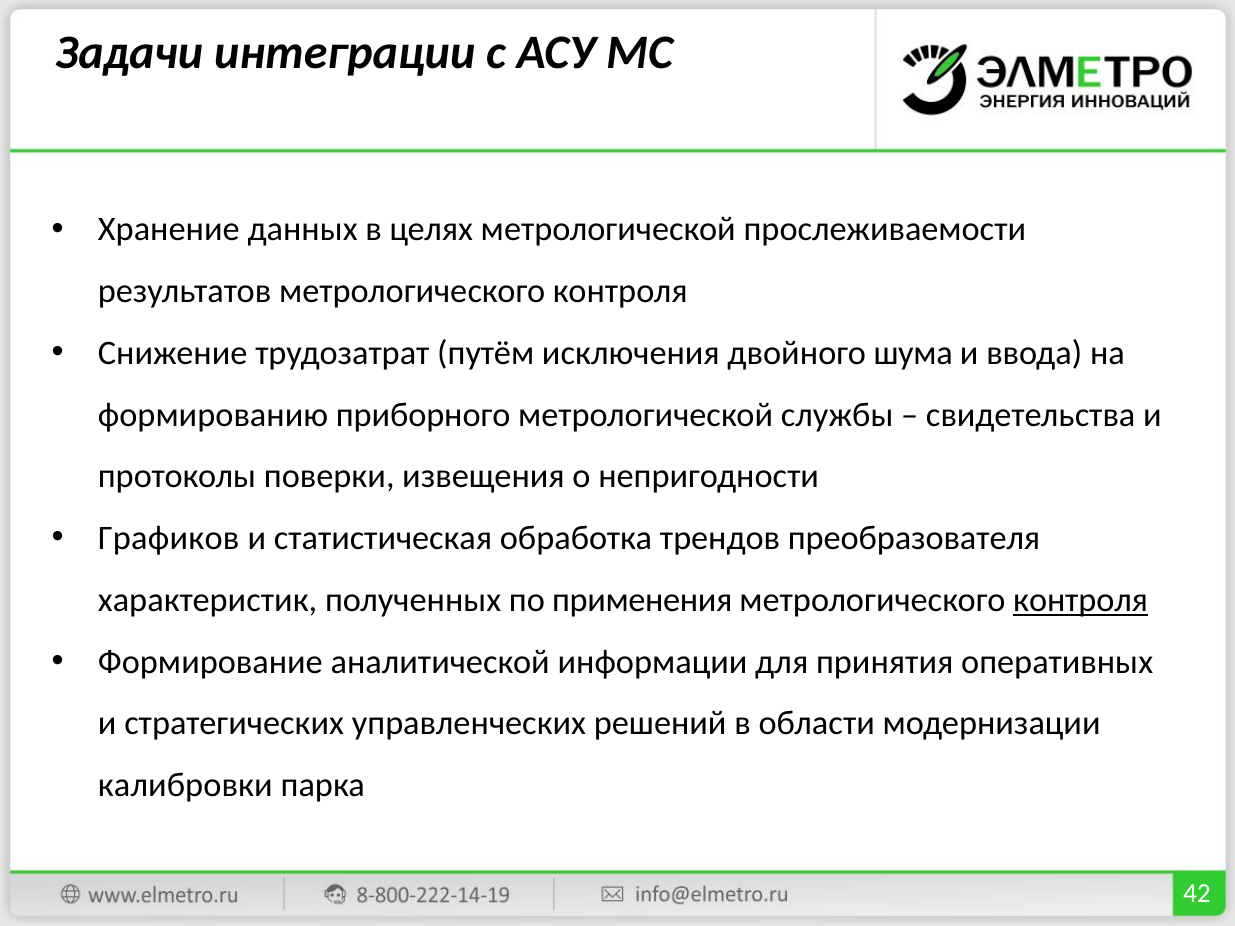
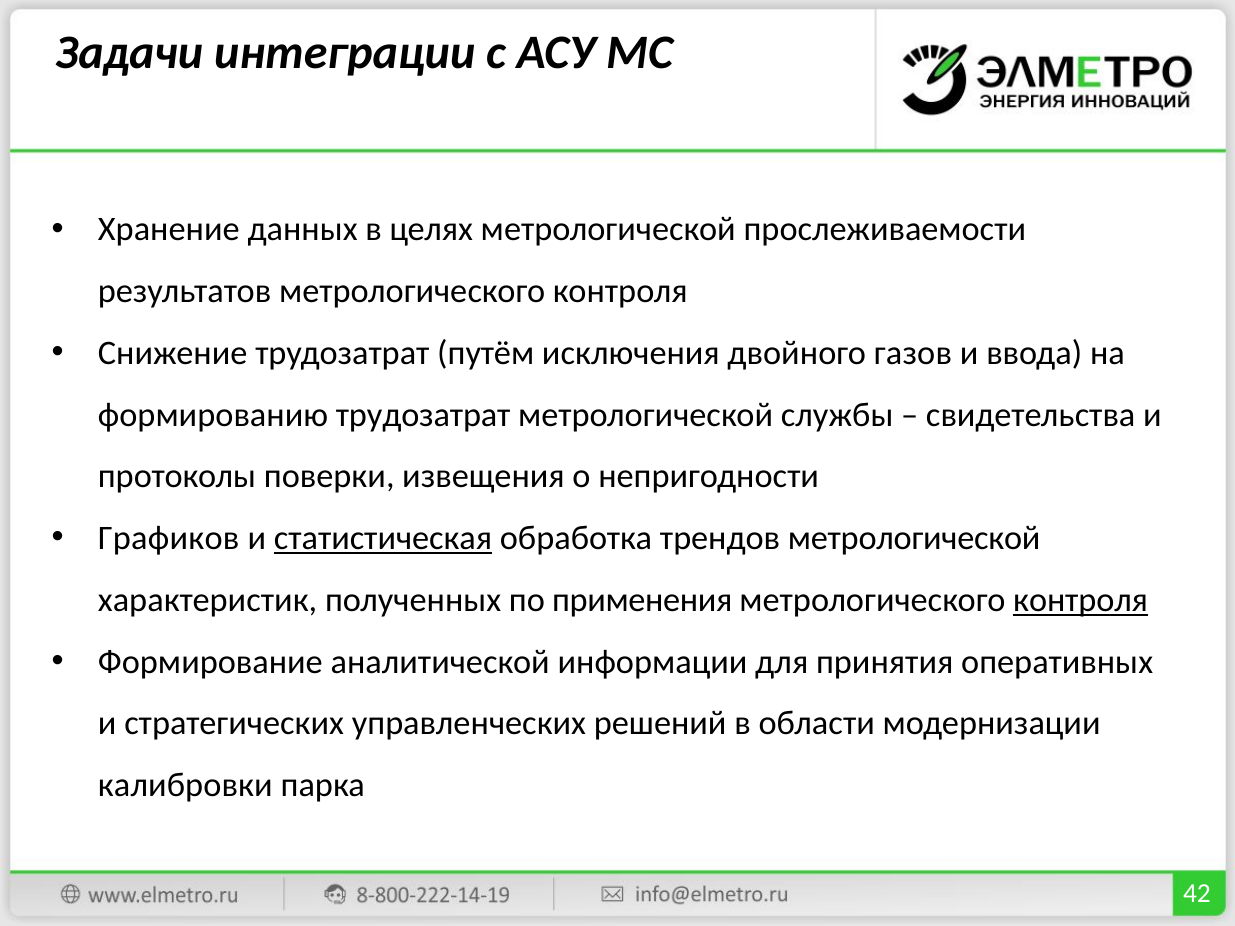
шума: шума -> газов (913, 353)
формированию приборного: приборного -> трудозатрат (423, 415)
статистическая underline: none -> present (383, 538)
трендов преобразователя: преобразователя -> метрологической (914, 538)
